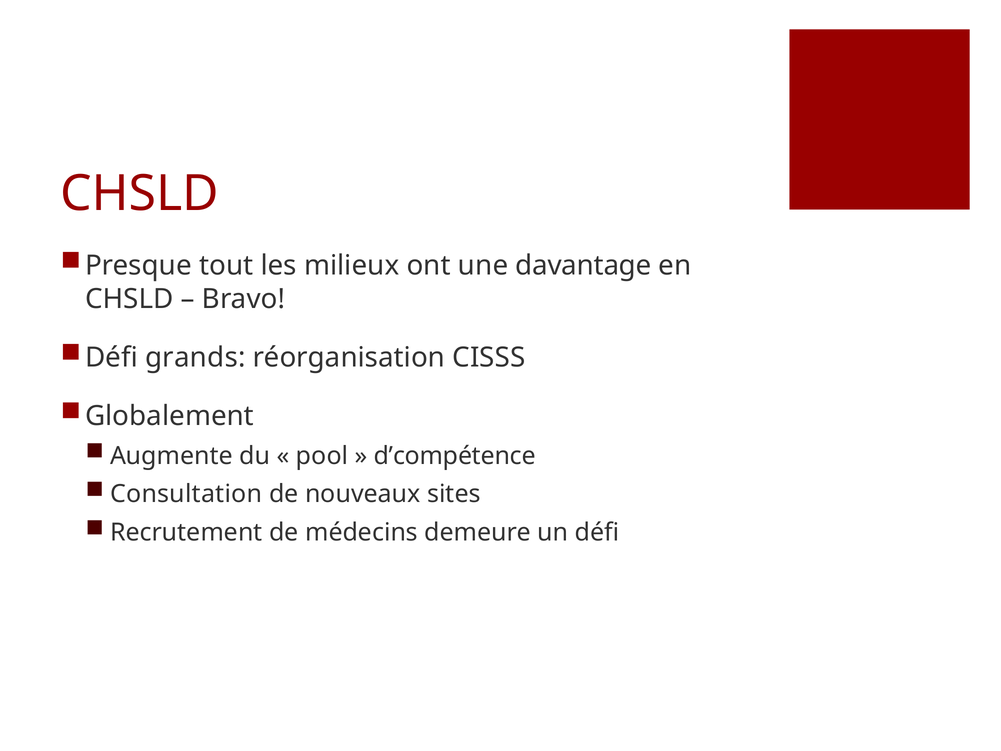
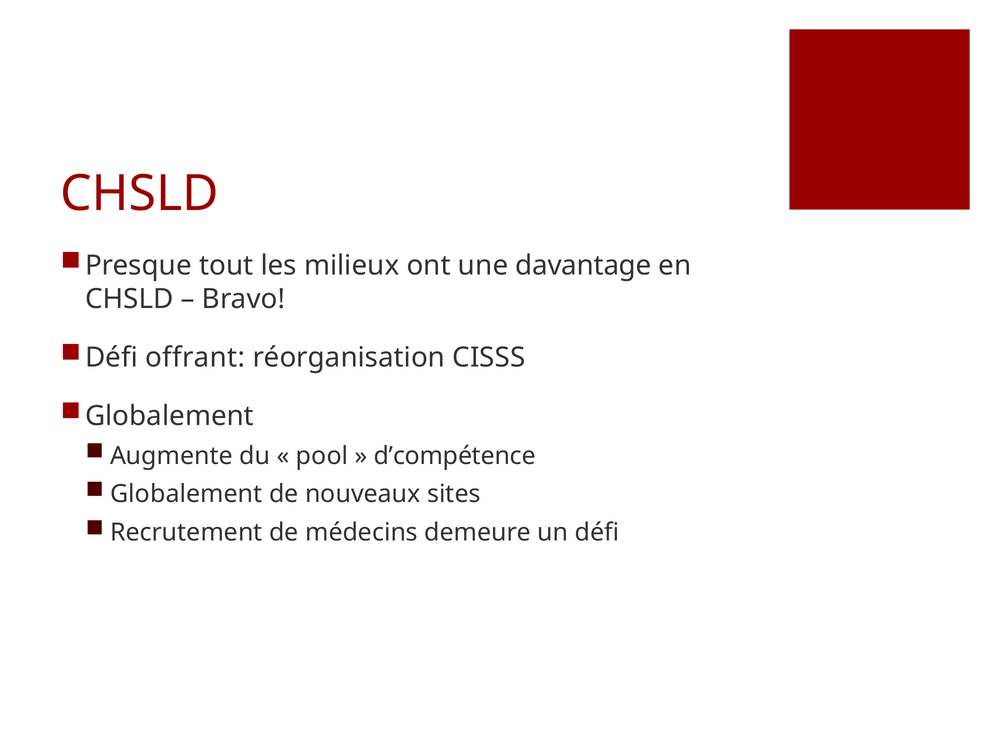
grands: grands -> offrant (195, 357)
Consultation: Consultation -> Globalement (186, 494)
